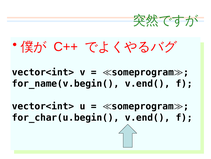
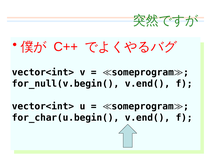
for_name(v.begin(: for_name(v.begin( -> for_null(v.begin( (66, 83)
